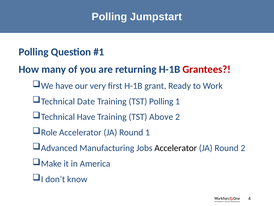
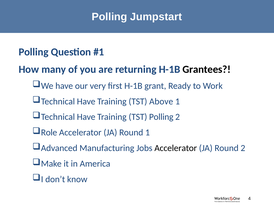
Grantees colour: red -> black (207, 69)
Date: Date -> Have (86, 101)
TST Polling: Polling -> Above (161, 101)
TST Above: Above -> Polling (161, 117)
